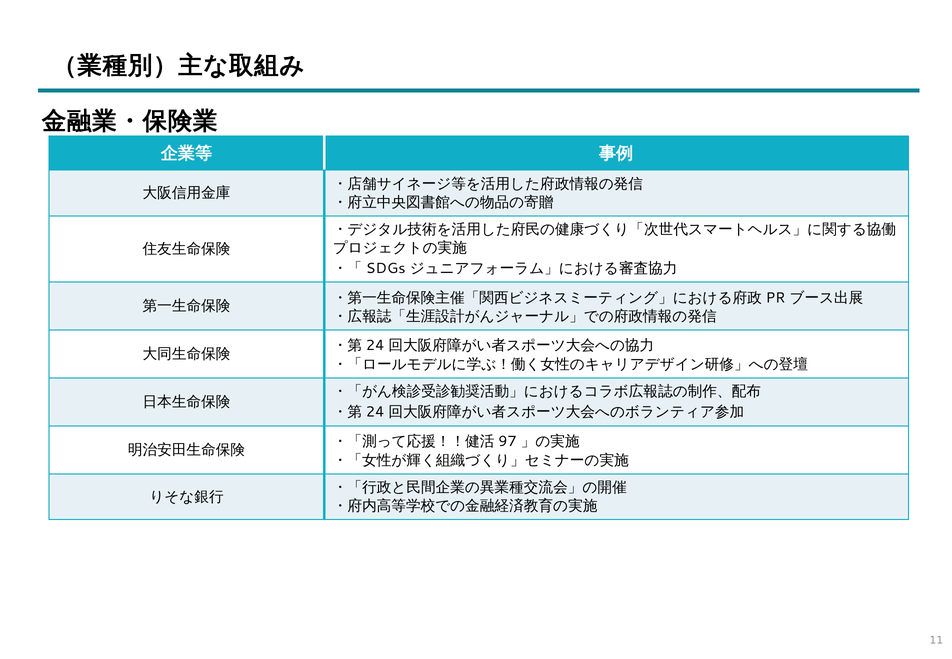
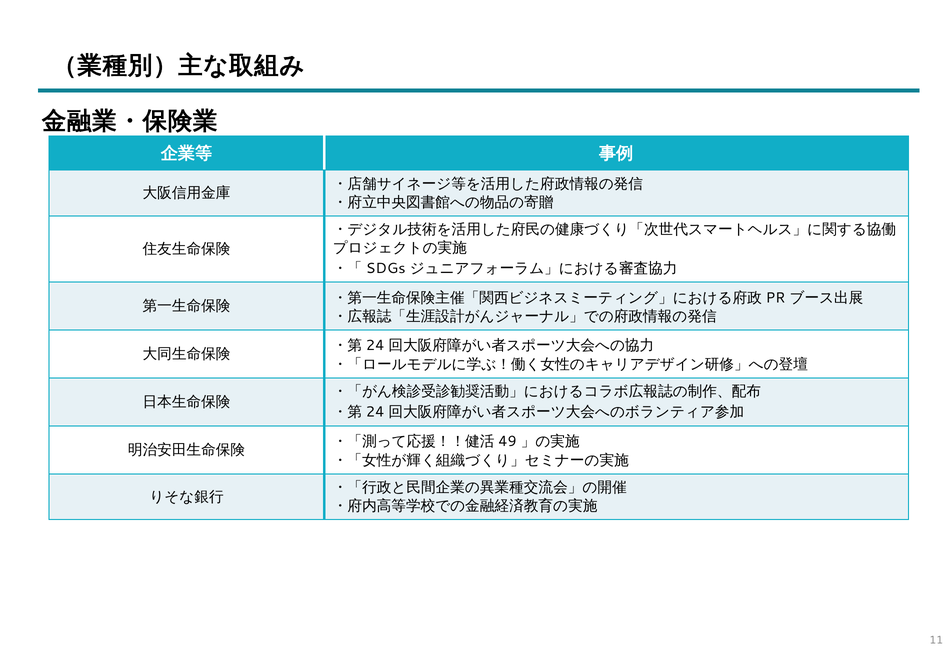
97: 97 -> 49 (507, 442)
